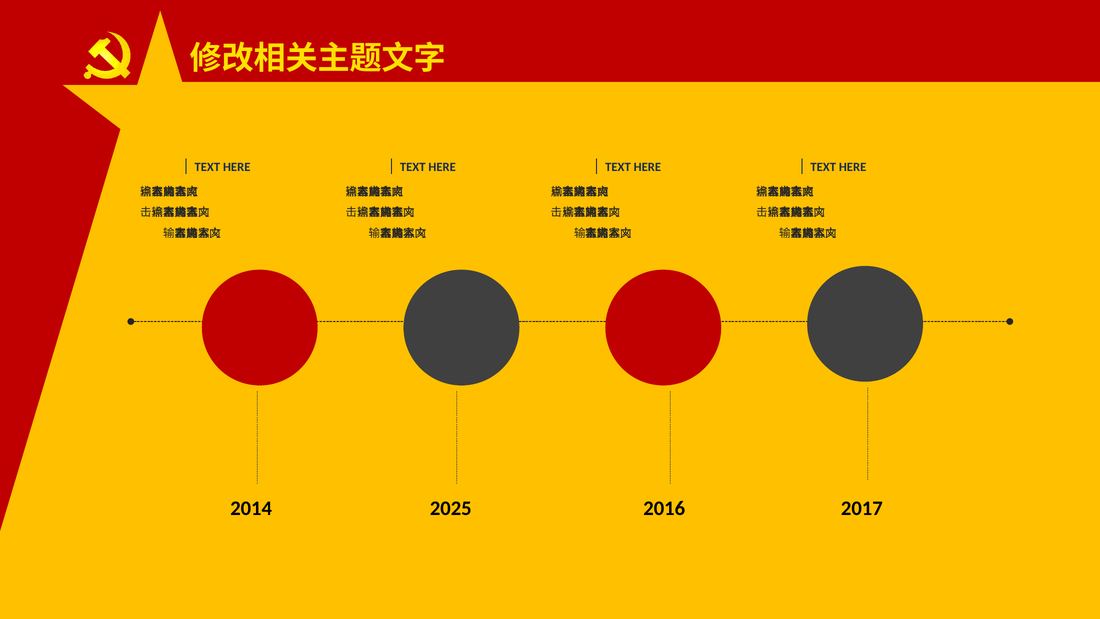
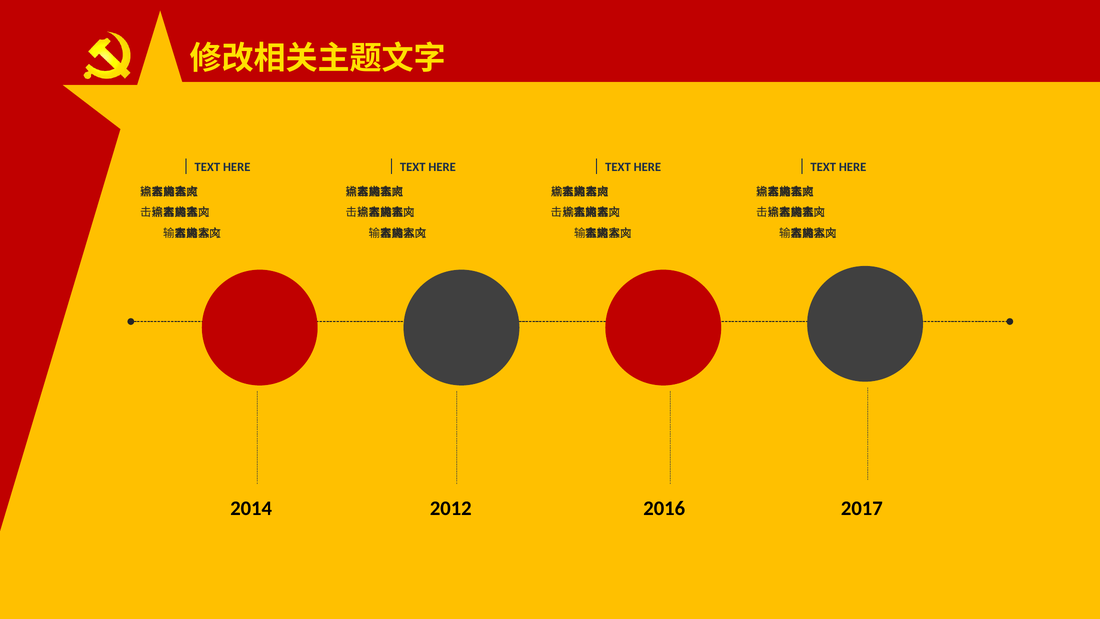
2025: 2025 -> 2012 (451, 508)
